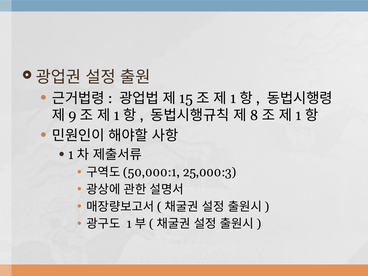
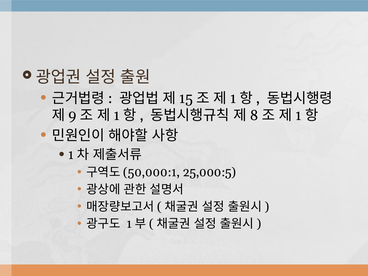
25,000:3: 25,000:3 -> 25,000:5 (209, 172)
